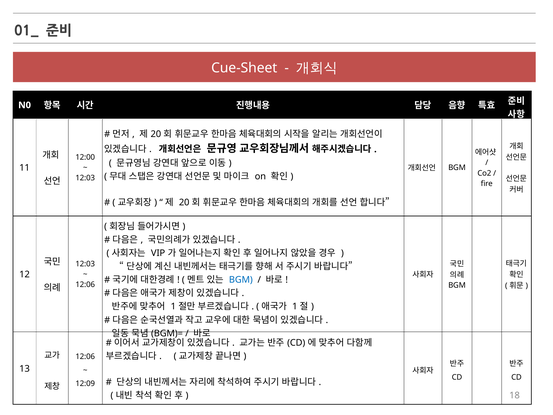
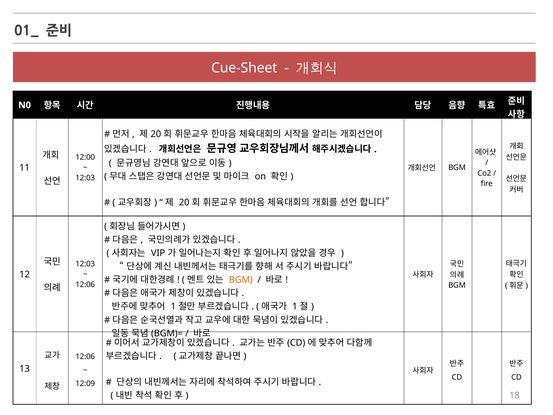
BGM colour: blue -> orange (241, 280)
